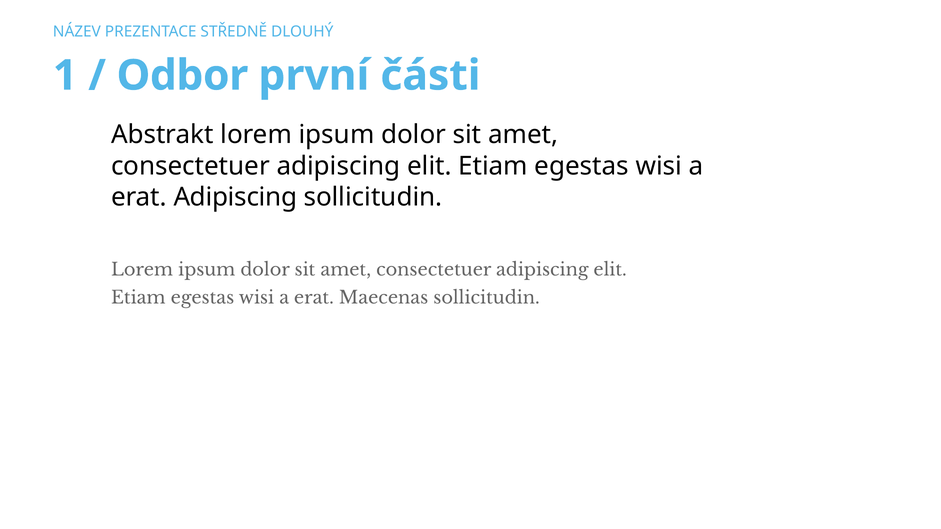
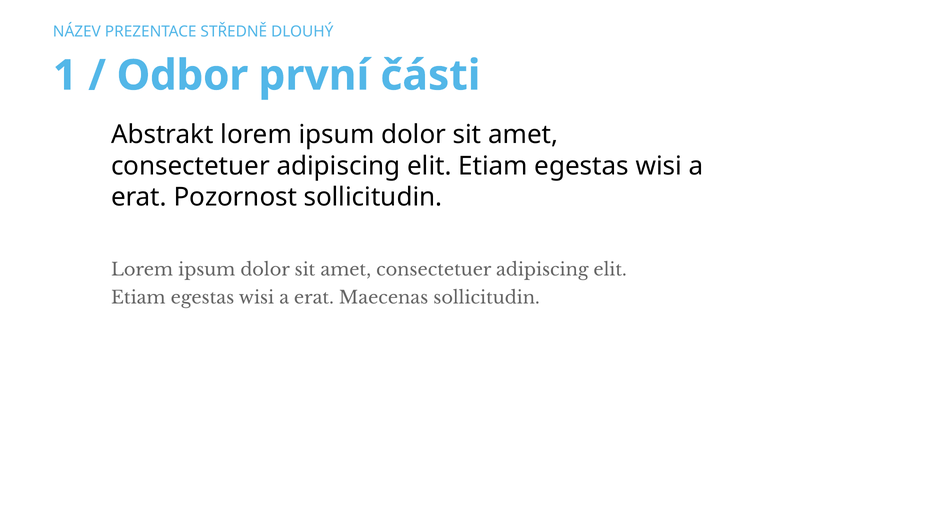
erat Adipiscing: Adipiscing -> Pozornost (235, 197)
